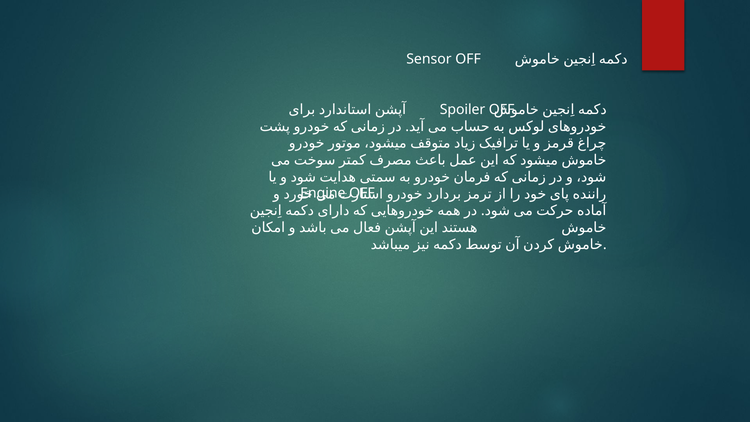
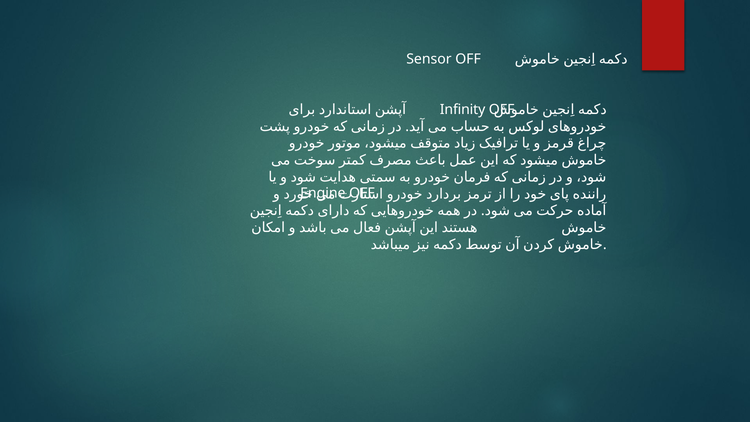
Spoiler: Spoiler -> Infinity (463, 109)
